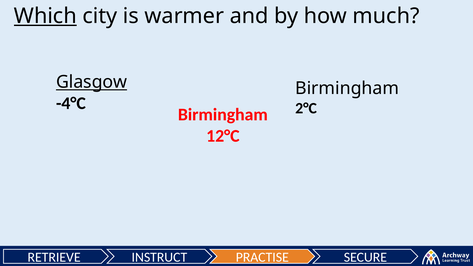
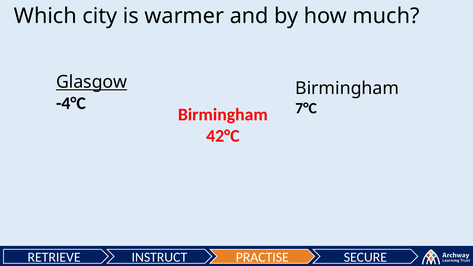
Which underline: present -> none (45, 16)
2°C: 2°C -> 7°C (306, 108)
12°C: 12°C -> 42°C (223, 136)
